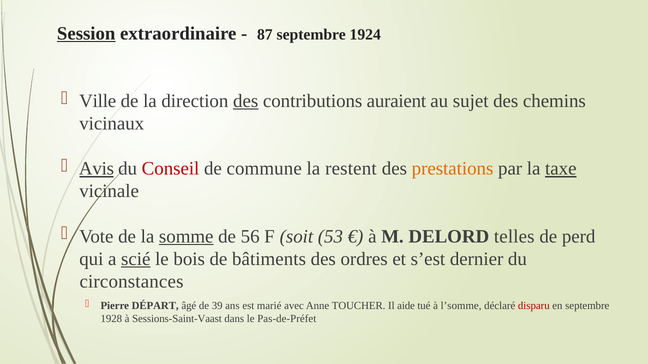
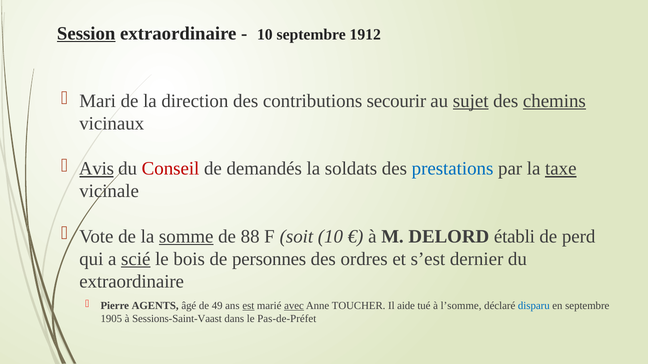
87: 87 -> 10 (265, 35)
1924: 1924 -> 1912 (365, 35)
Ville: Ville -> Mari (98, 101)
des underline: present -> none (246, 101)
auraient: auraient -> secourir (396, 101)
sujet underline: none -> present (471, 101)
chemins underline: none -> present (554, 101)
commune: commune -> demandés (264, 169)
restent: restent -> soldats (351, 169)
prestations colour: orange -> blue (453, 169)
56: 56 -> 88 (250, 237)
soit 53: 53 -> 10 (330, 237)
telles: telles -> établi (514, 237)
bâtiments: bâtiments -> personnes (269, 259)
circonstances: circonstances -> extraordinaire (132, 282)
DÉPART: DÉPART -> AGENTS (155, 306)
39: 39 -> 49 (217, 306)
est underline: none -> present (248, 306)
avec underline: none -> present (294, 306)
disparu colour: red -> blue (534, 306)
1928: 1928 -> 1905 (111, 319)
